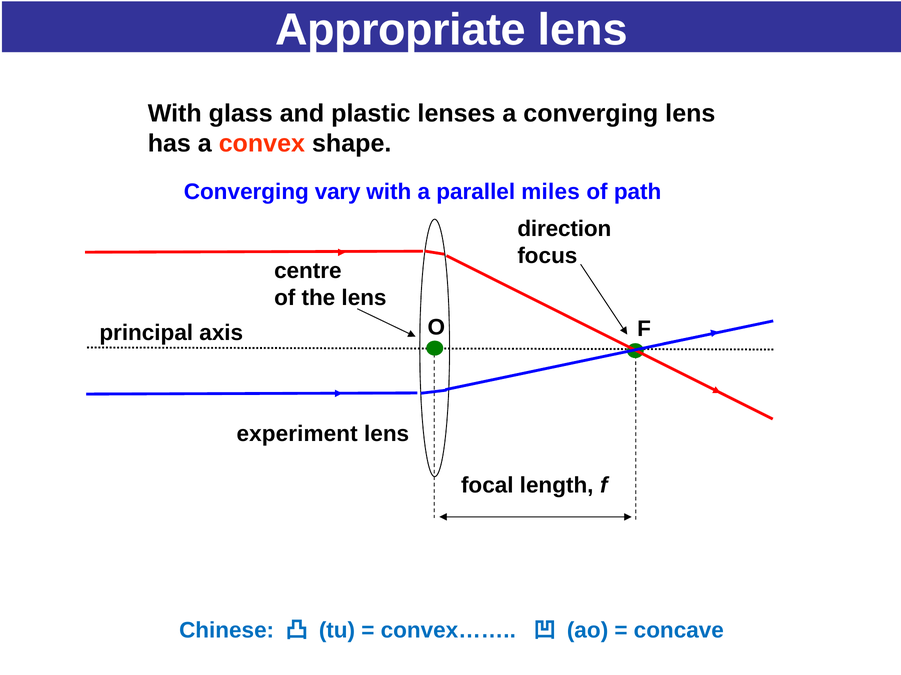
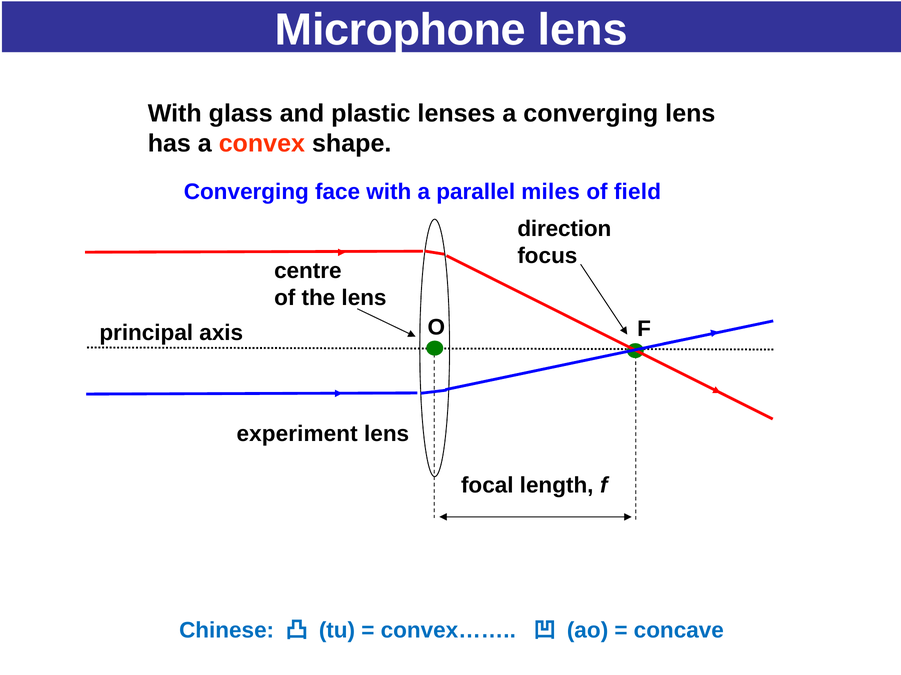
Appropriate: Appropriate -> Microphone (400, 30)
vary: vary -> face (338, 192)
path: path -> field (637, 192)
